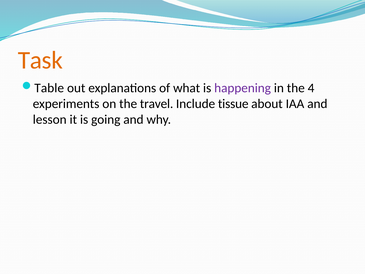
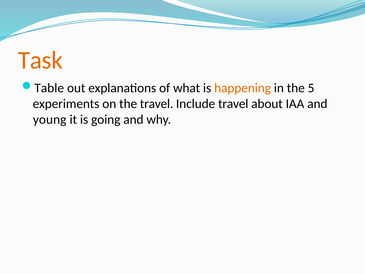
happening colour: purple -> orange (243, 88)
4: 4 -> 5 (311, 88)
Include tissue: tissue -> travel (233, 104)
lesson: lesson -> young (50, 119)
